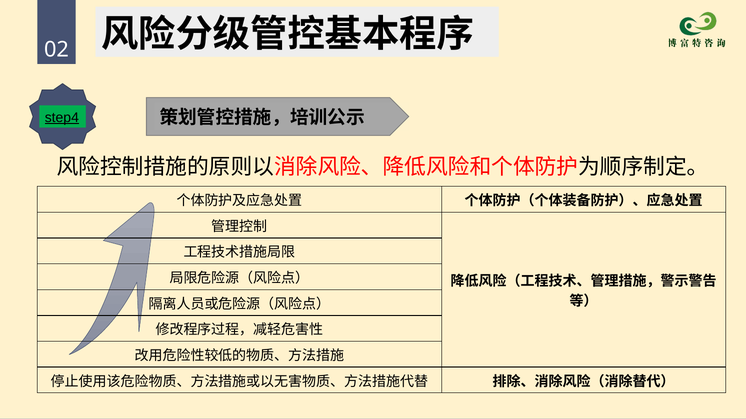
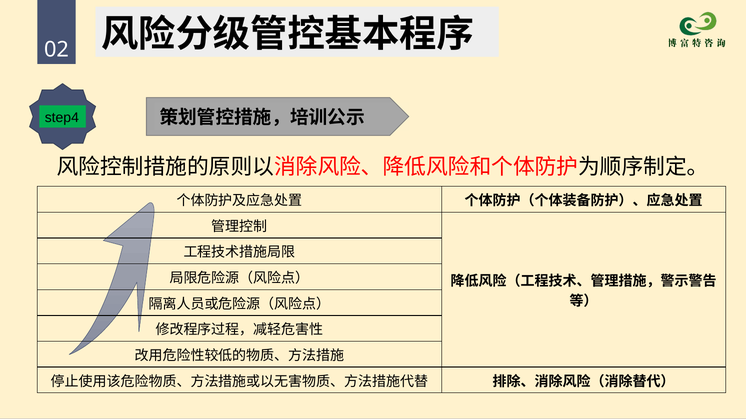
step4 underline: present -> none (62, 118)
